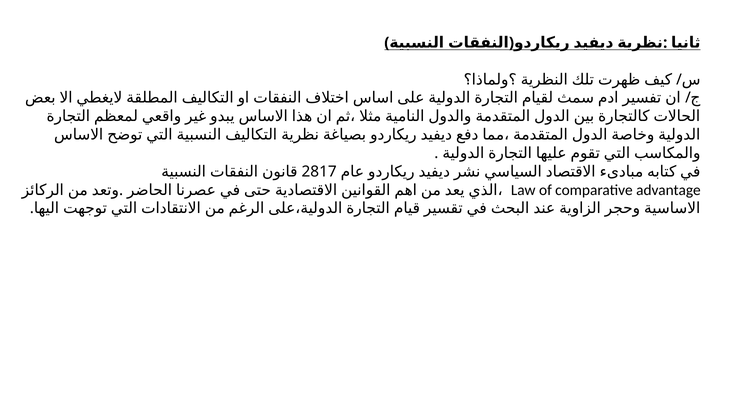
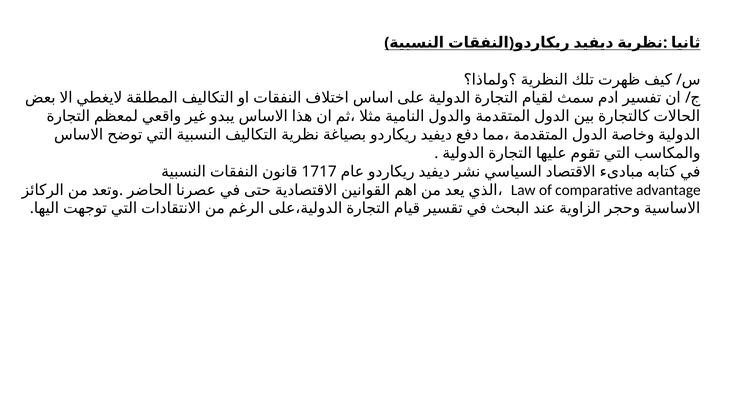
2817: 2817 -> 1717 (319, 172)
